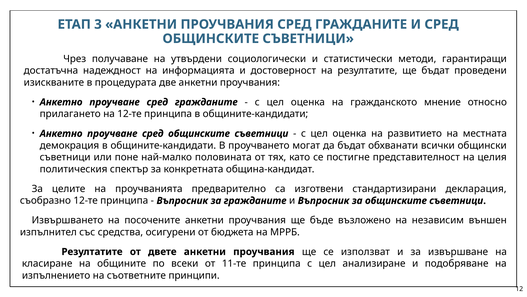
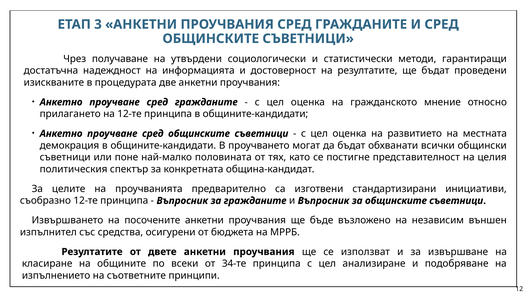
декларация: декларация -> инициативи (476, 188)
11-те: 11-те -> 34-те (234, 263)
